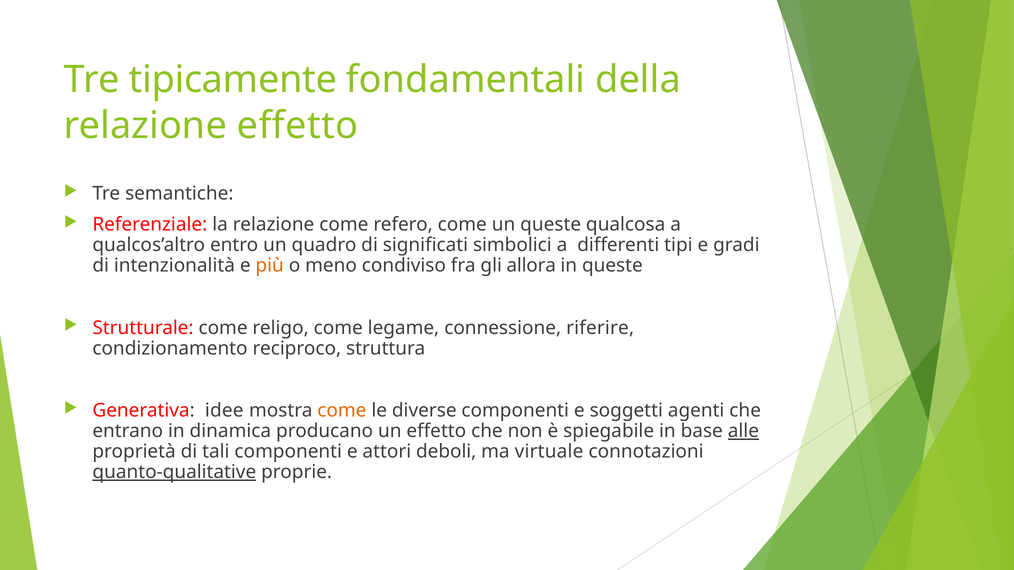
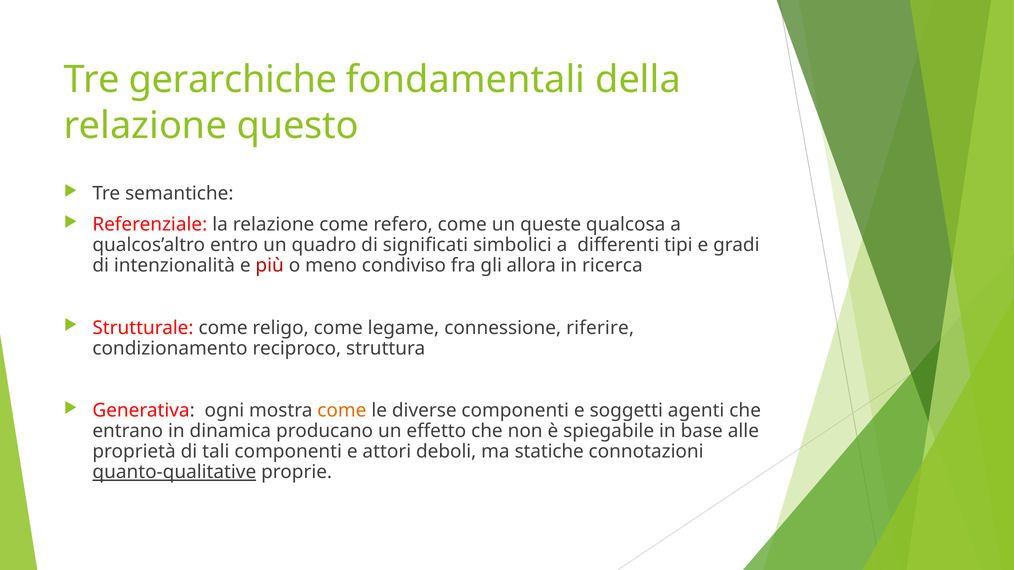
tipicamente: tipicamente -> gerarchiche (233, 80)
relazione effetto: effetto -> questo (298, 126)
più colour: orange -> red (270, 266)
in queste: queste -> ricerca (612, 266)
idee: idee -> ogni (224, 411)
alle underline: present -> none (743, 431)
virtuale: virtuale -> statiche (549, 452)
